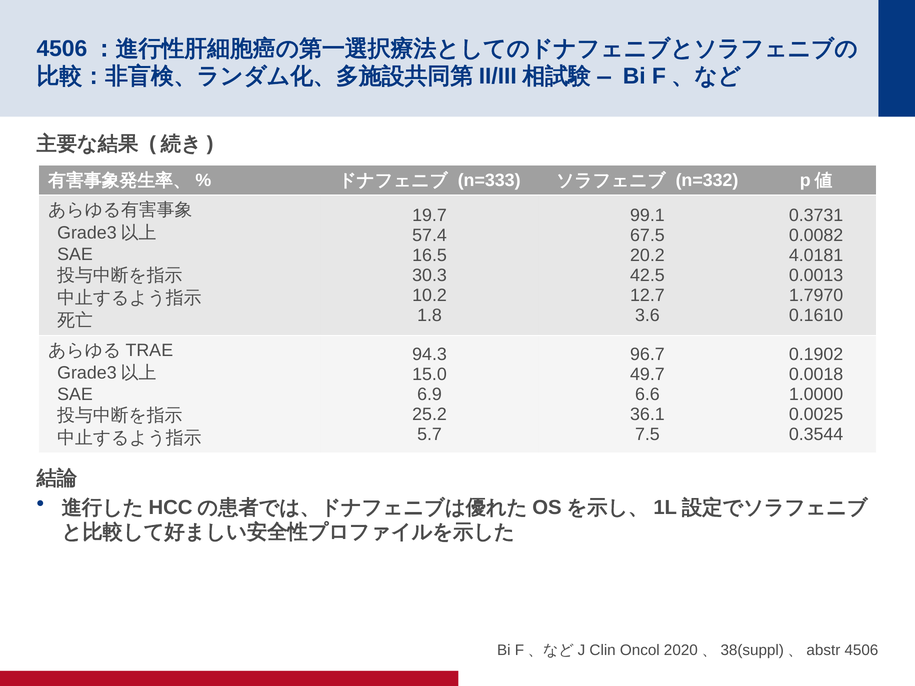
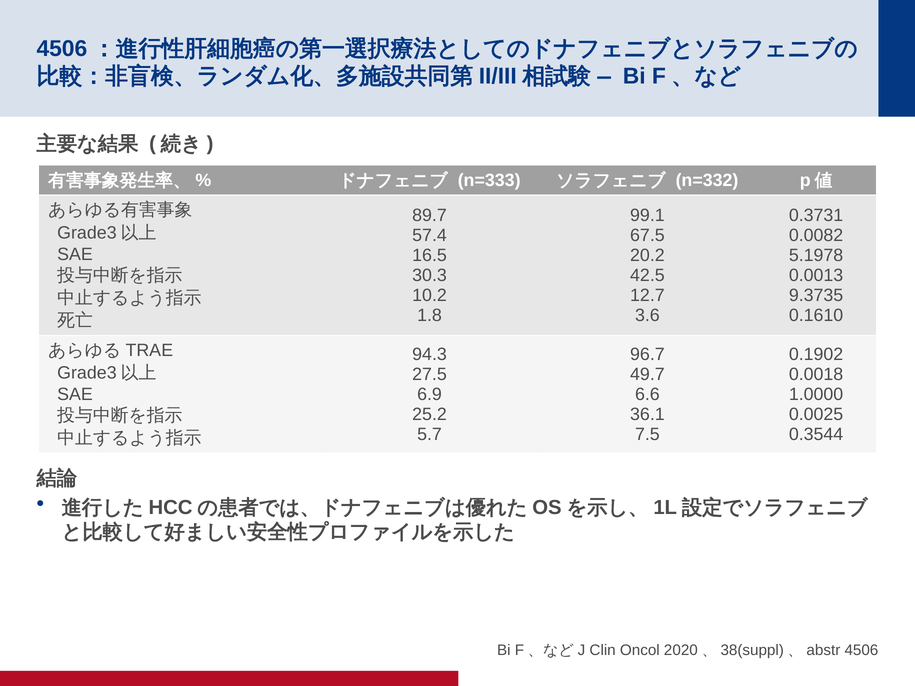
19.7: 19.7 -> 89.7 (430, 216)
4.0181: 4.0181 -> 5.1978 (816, 256)
1.7970: 1.7970 -> 9.3735 (816, 296)
15.0: 15.0 -> 27.5 (430, 375)
